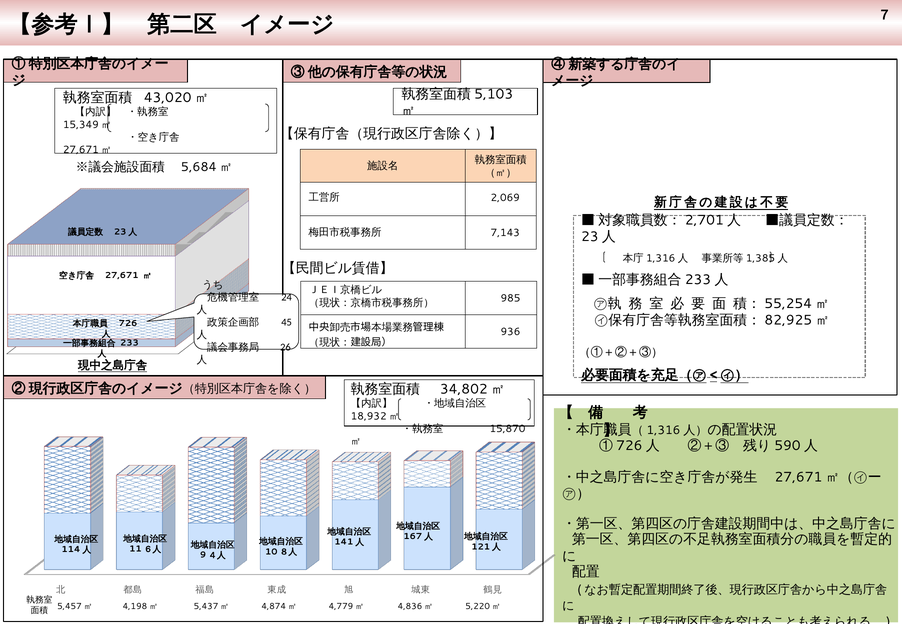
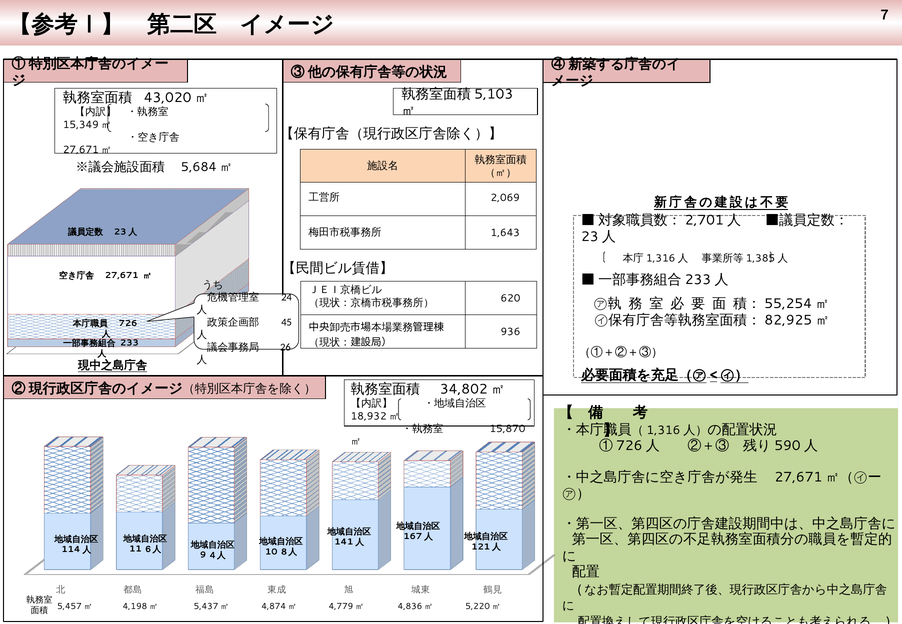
7,143: 7,143 -> 1,643 (505, 233)
985: 985 -> 620 (510, 299)
